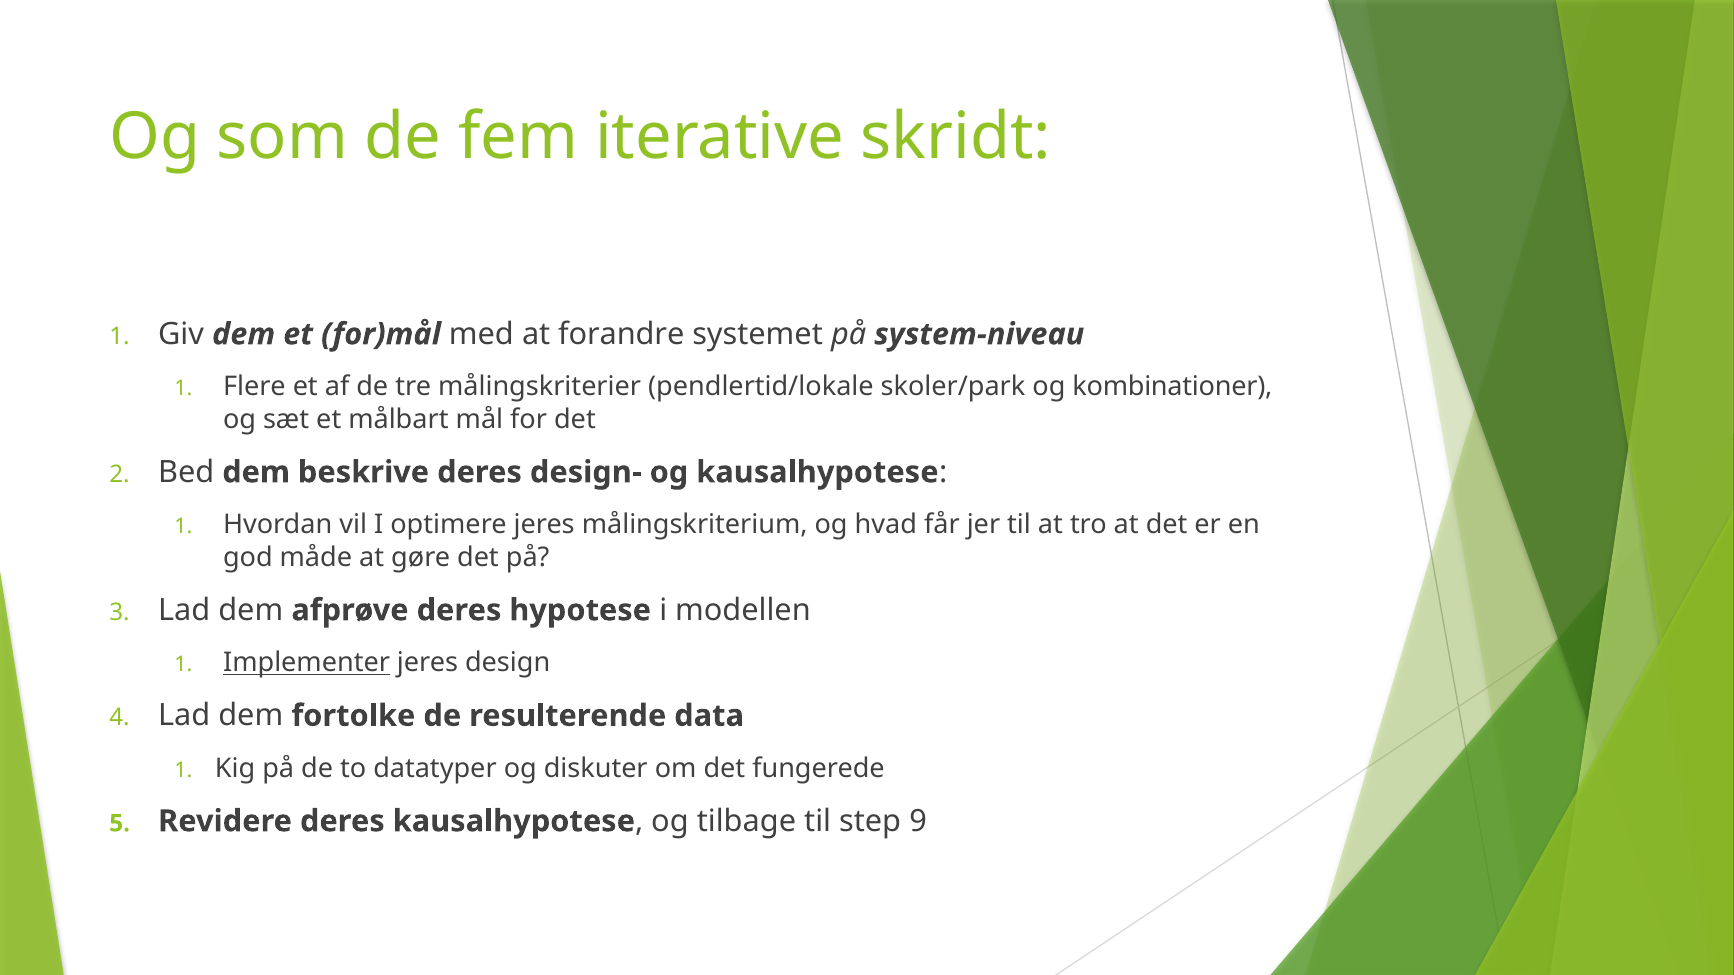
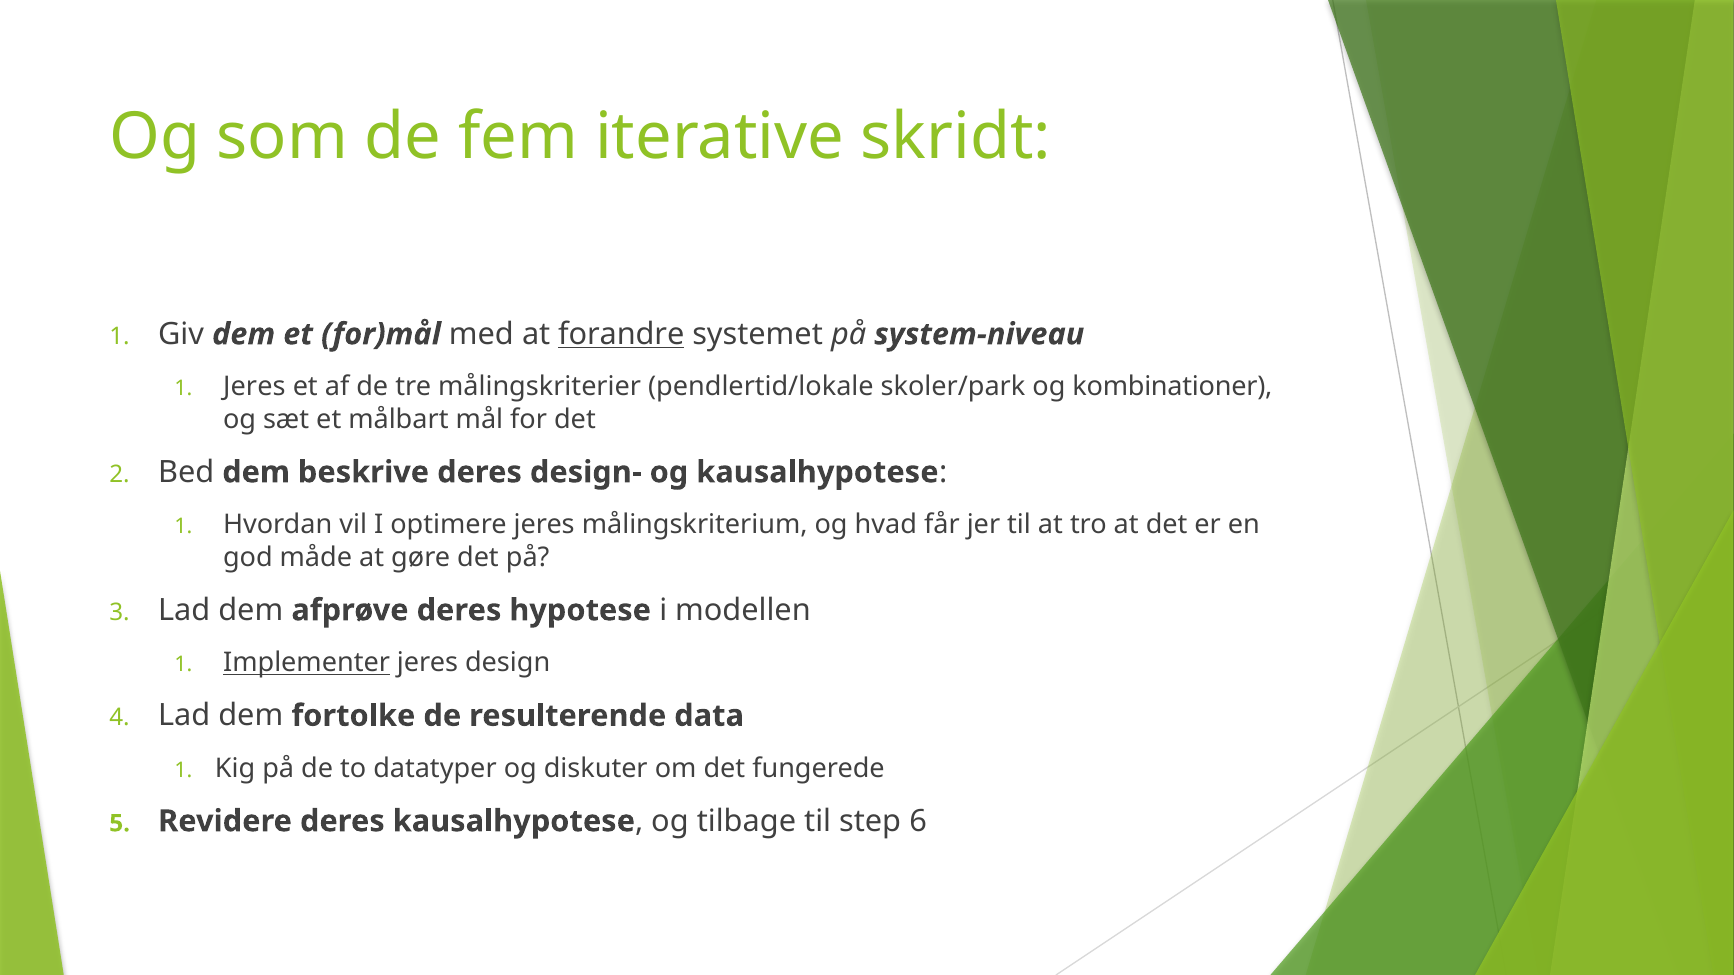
forandre underline: none -> present (621, 334)
Flere: Flere -> Jeres (254, 387)
9: 9 -> 6 (918, 822)
